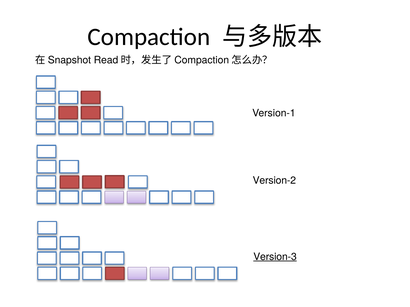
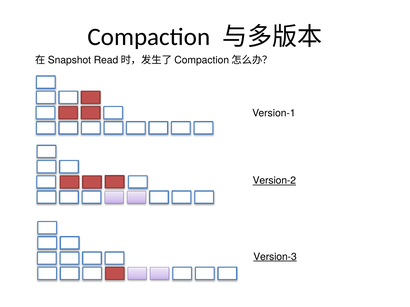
Version-2 underline: none -> present (274, 181)
